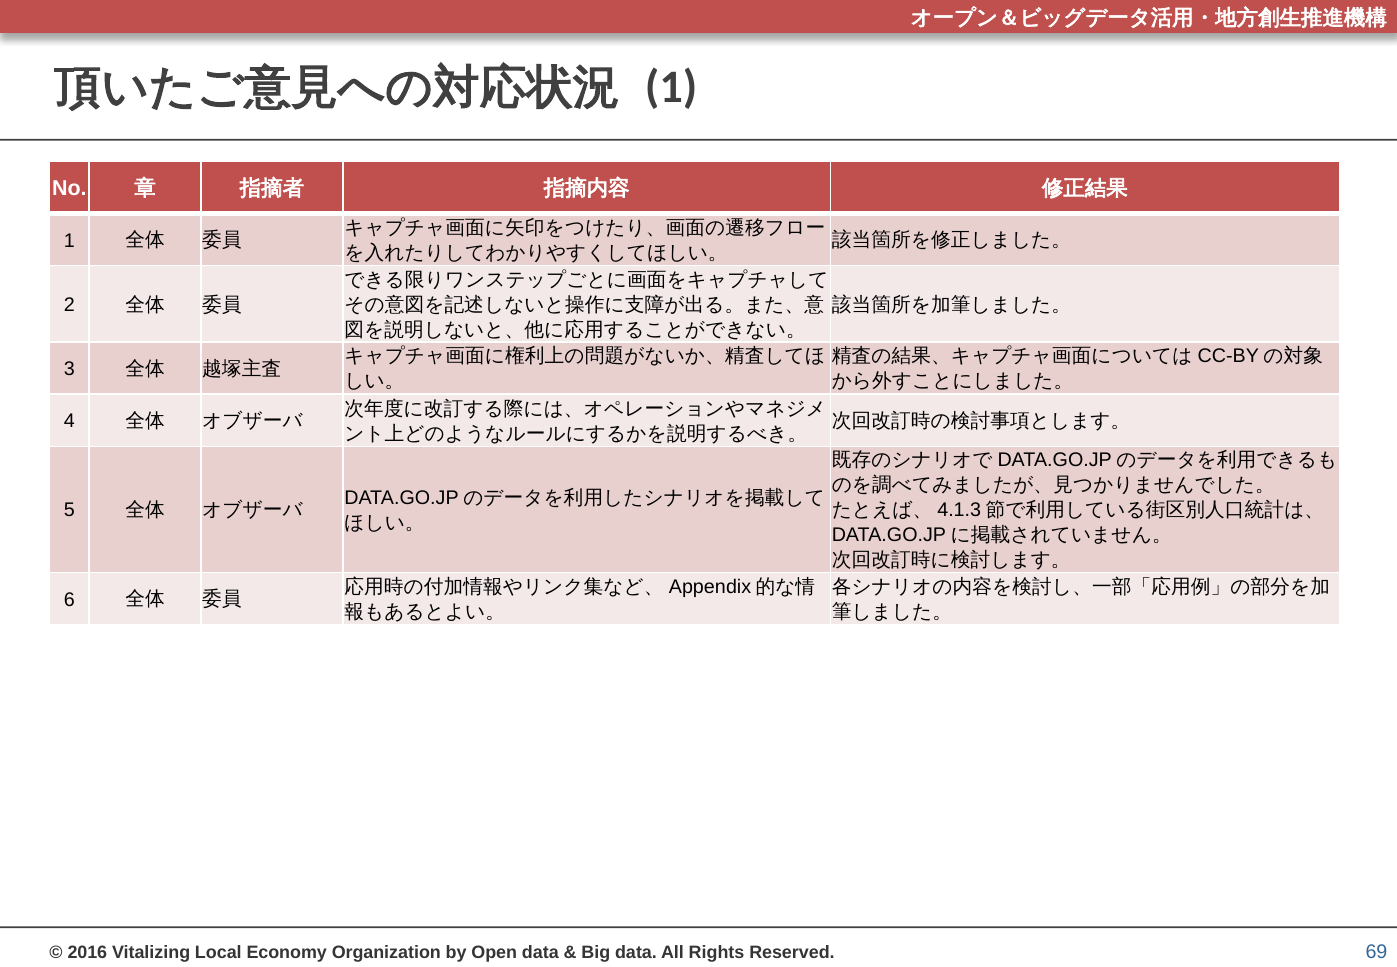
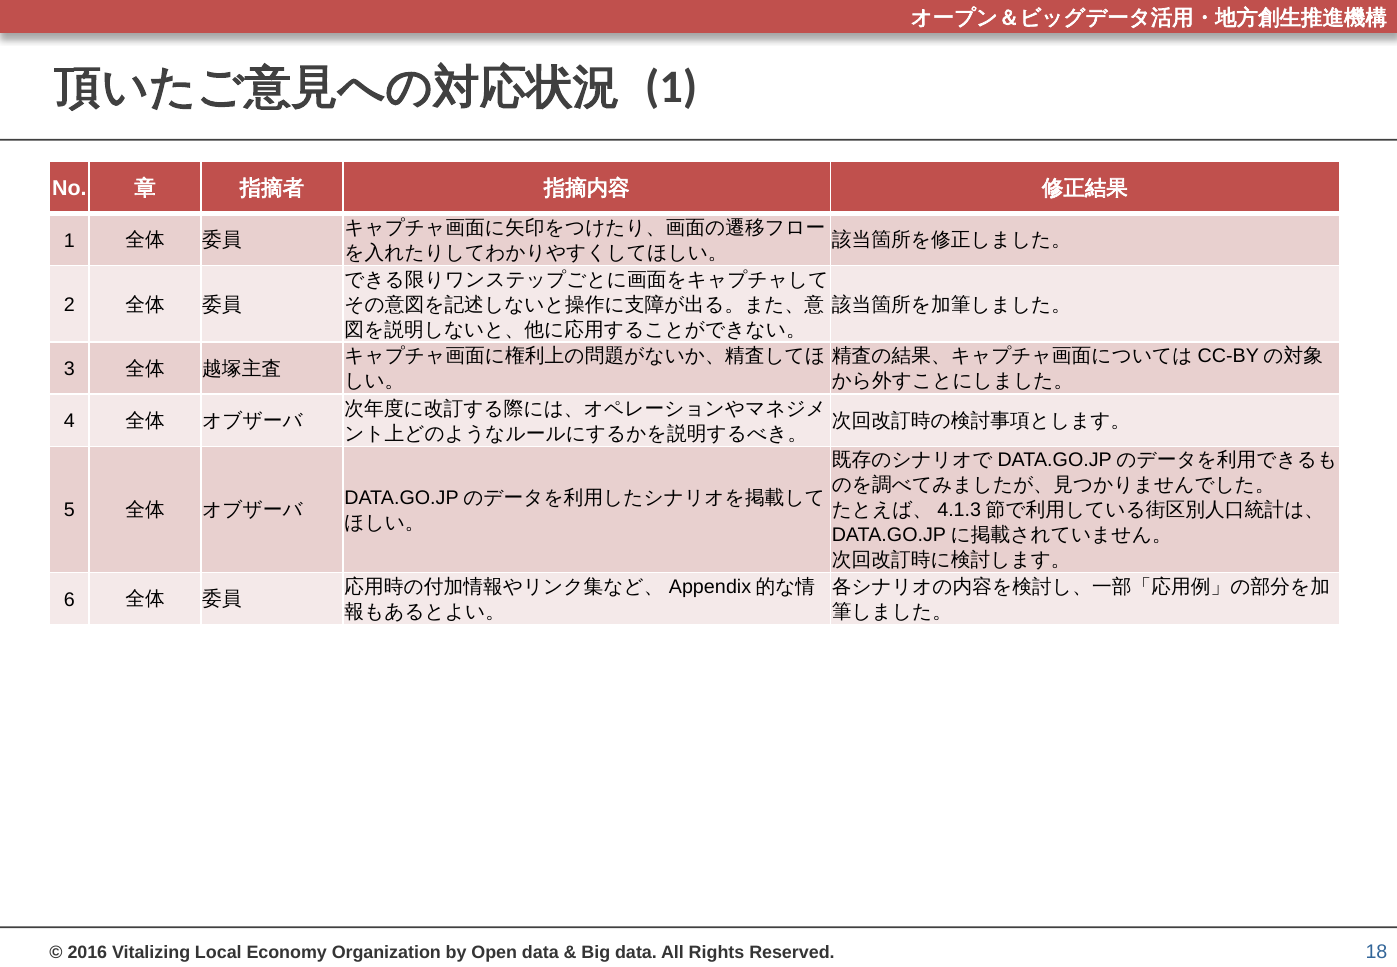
69: 69 -> 18 (1376, 952)
